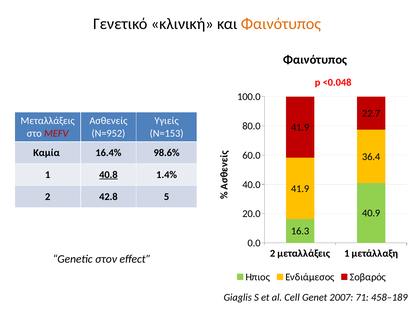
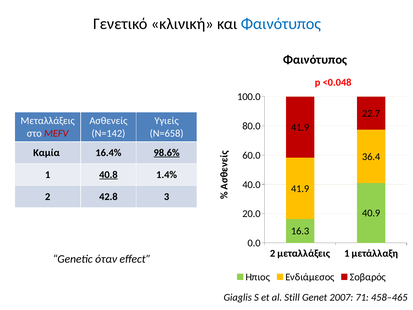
Φαινότυπος colour: orange -> blue (281, 24)
N=952: N=952 -> N=142 (108, 133)
N=153: N=153 -> N=658 (167, 133)
98.6% underline: none -> present (167, 153)
5: 5 -> 3 (167, 196)
στον: στον -> όταν (106, 259)
Cell: Cell -> Still (292, 297)
458–189: 458–189 -> 458–465 (389, 297)
